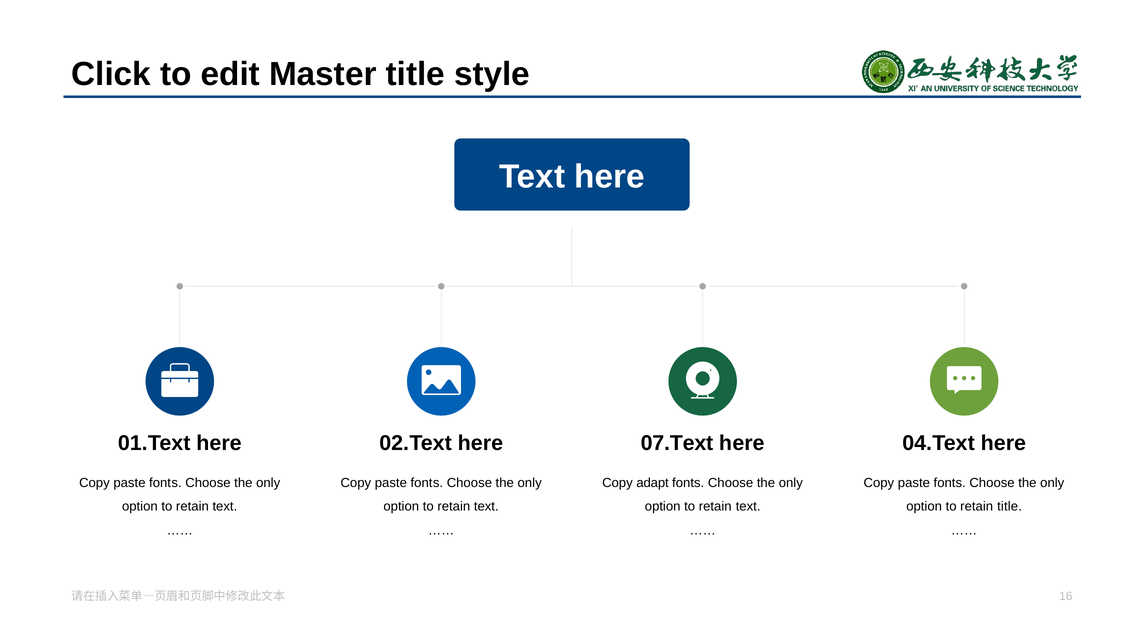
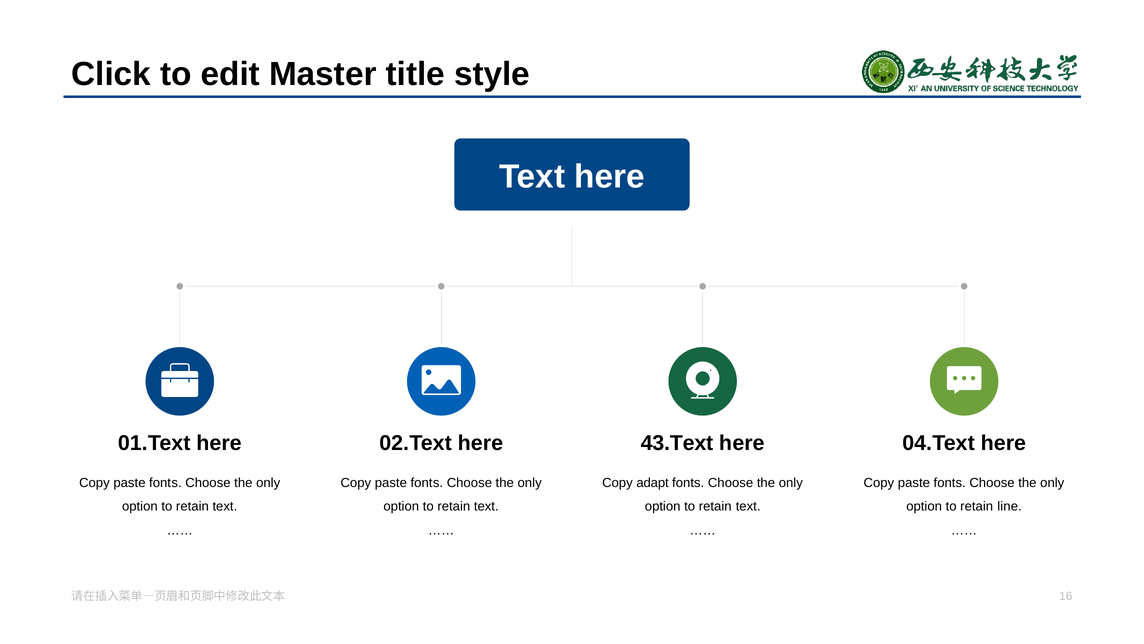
07.Text: 07.Text -> 43.Text (677, 443)
retain title: title -> line (1010, 506)
